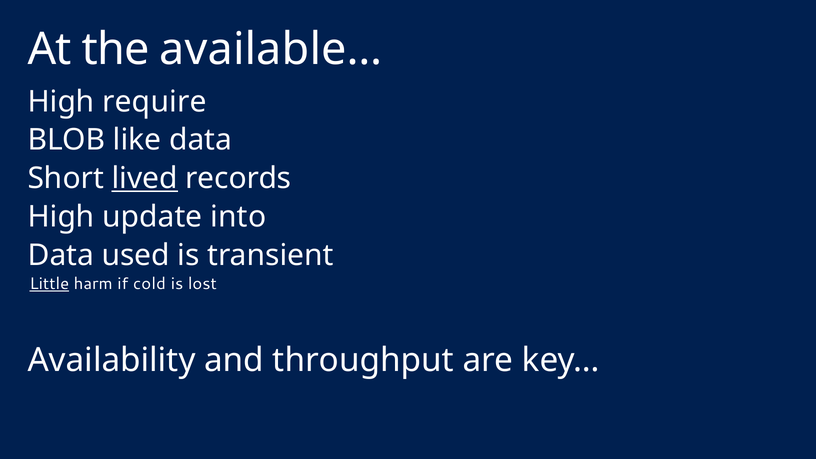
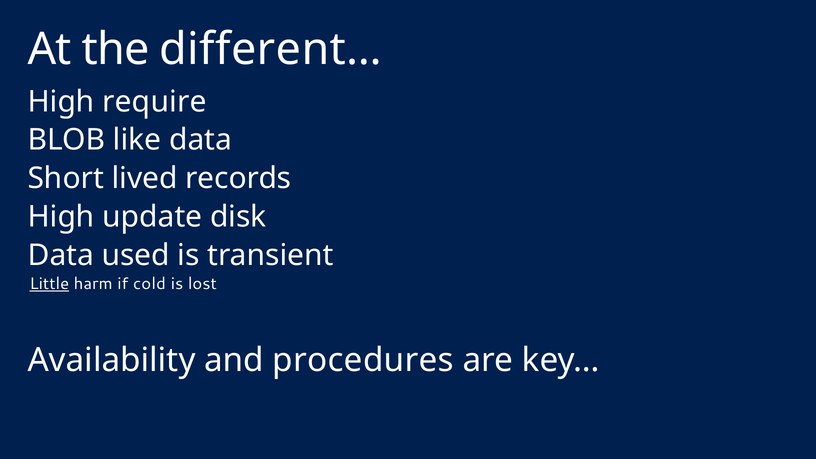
available…: available… -> different… (271, 49)
lived underline: present -> none (145, 178)
into: into -> disk (238, 217)
throughput: throughput -> procedures (363, 360)
